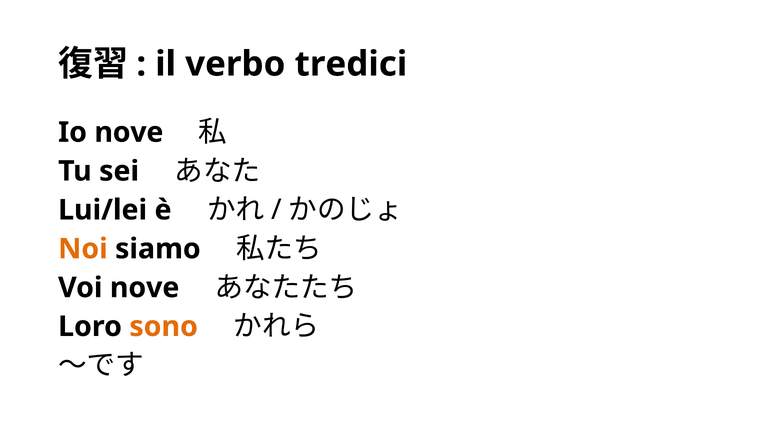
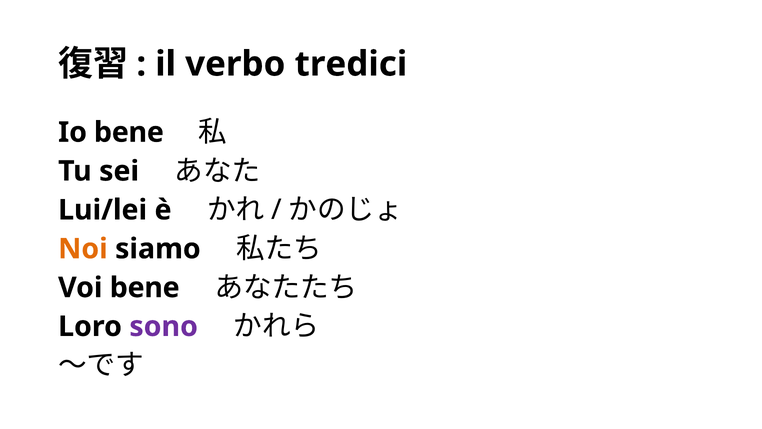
Io nove: nove -> bene (129, 132)
Voi nove: nove -> bene (145, 287)
sono colour: orange -> purple (164, 326)
